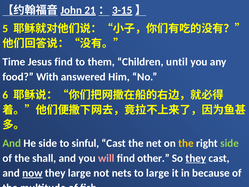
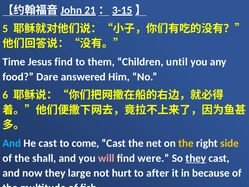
With: With -> Dare (47, 77)
And colour: light green -> light blue (12, 143)
He side: side -> cast (48, 143)
sinful: sinful -> come (85, 143)
side colour: light green -> yellow (230, 143)
other: other -> were (153, 158)
now underline: present -> none (32, 173)
nets: nets -> hurt (122, 173)
to large: large -> after (158, 173)
